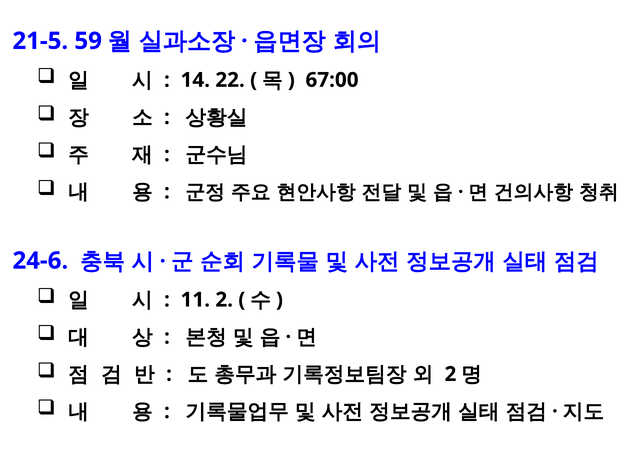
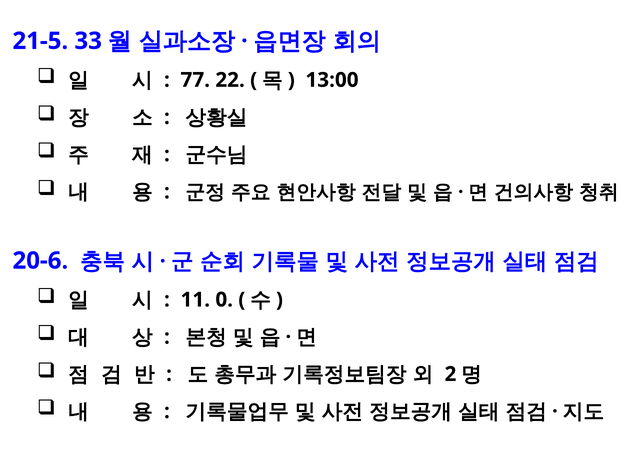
59: 59 -> 33 (88, 41)
14: 14 -> 77 (195, 80)
67:00: 67:00 -> 13:00 (332, 80)
24-6: 24-6 -> 20-6 (40, 261)
11 2: 2 -> 0 (224, 300)
